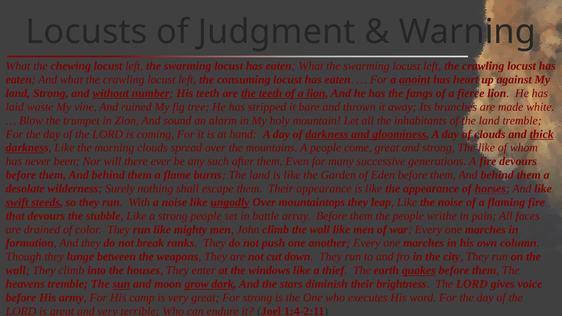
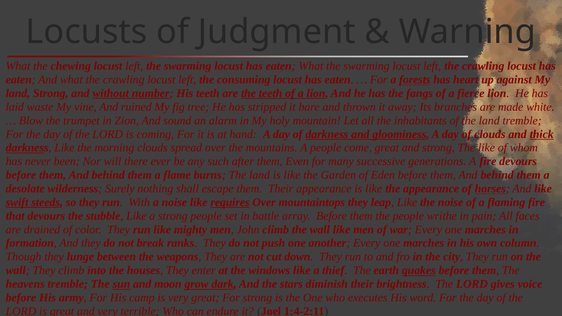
anoint: anoint -> forests (415, 80)
ungodly: ungodly -> requires (230, 202)
